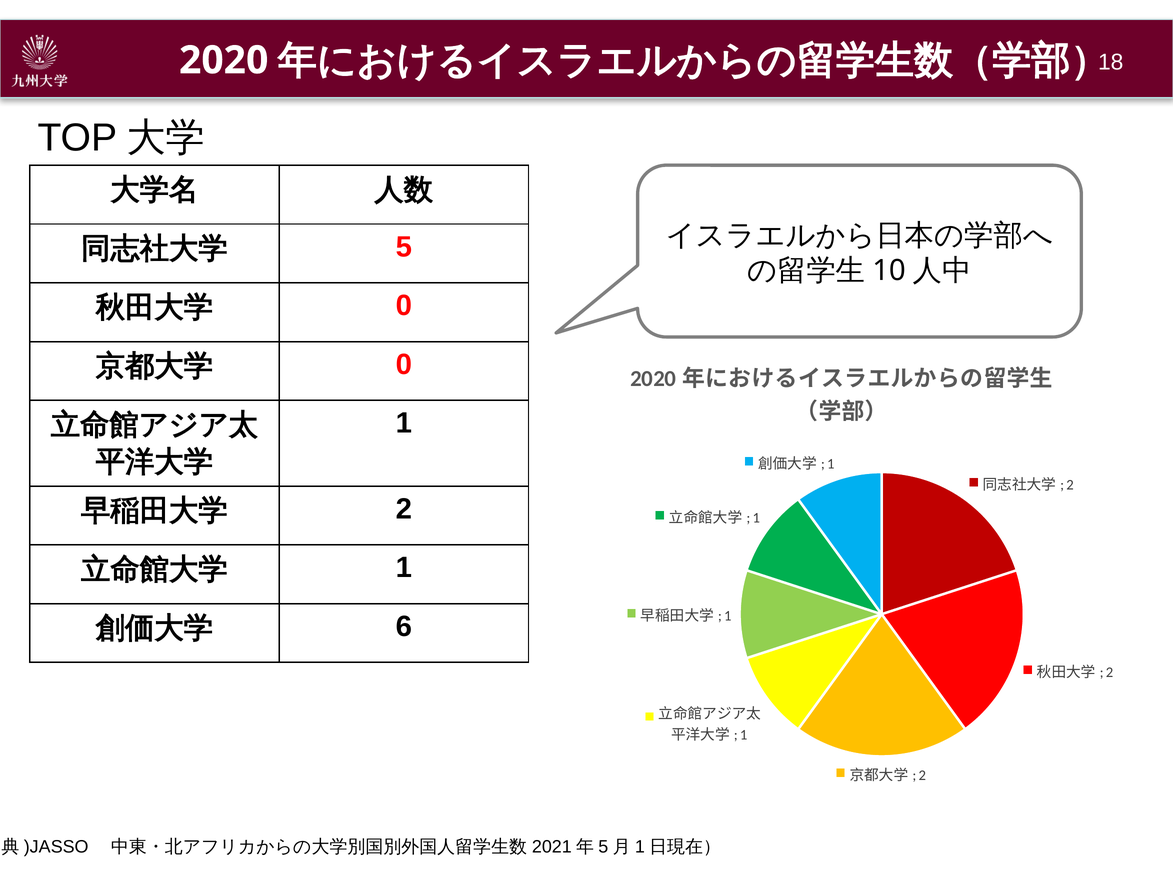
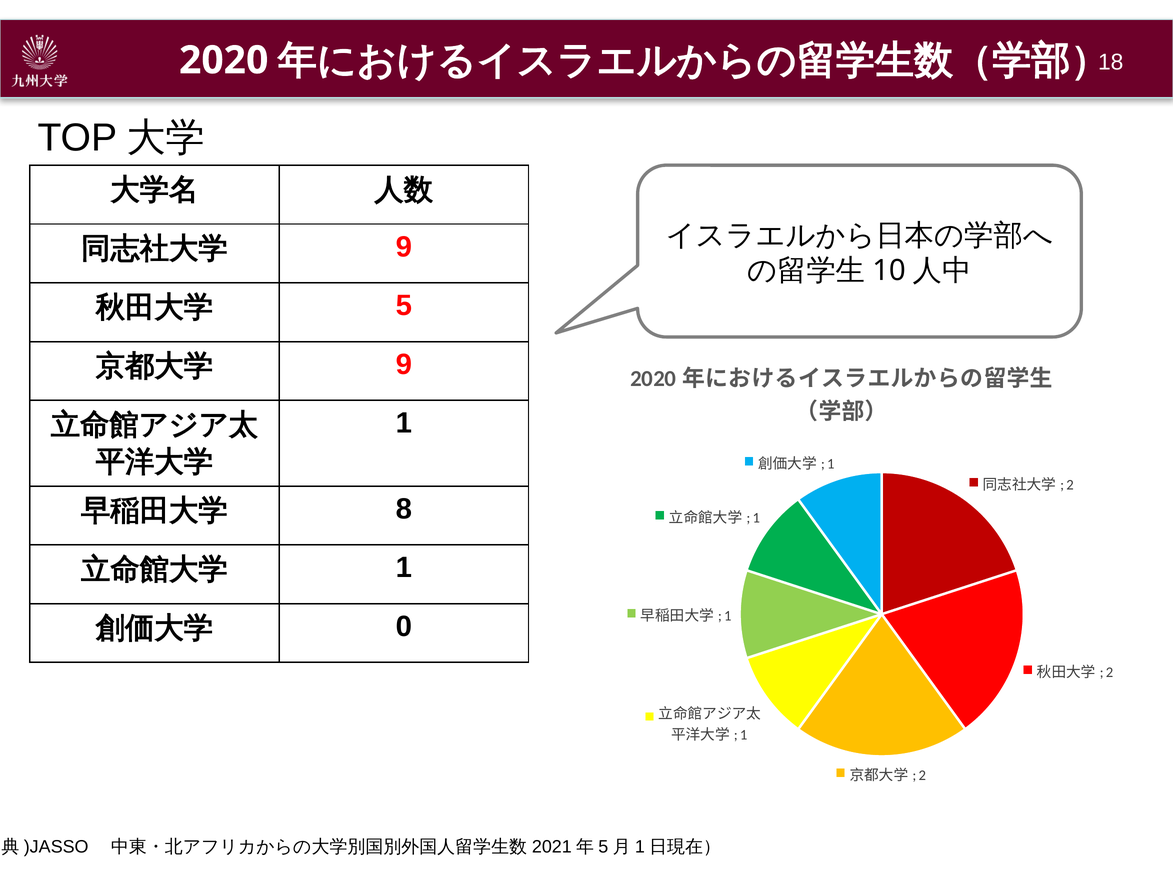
5: 5 -> 9 (404, 247)
0: 0 -> 5 (404, 306)
0: 0 -> 9 (404, 364)
2: 2 -> 8 (404, 509)
6: 6 -> 0 (404, 626)
